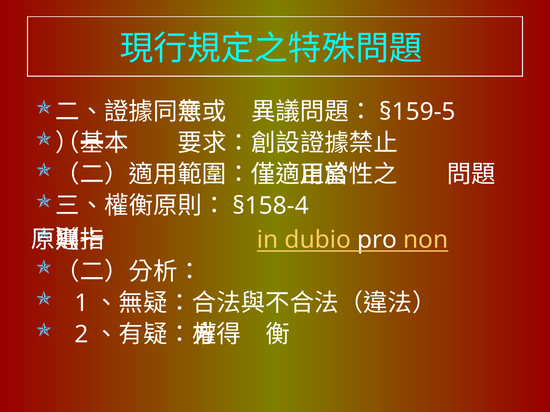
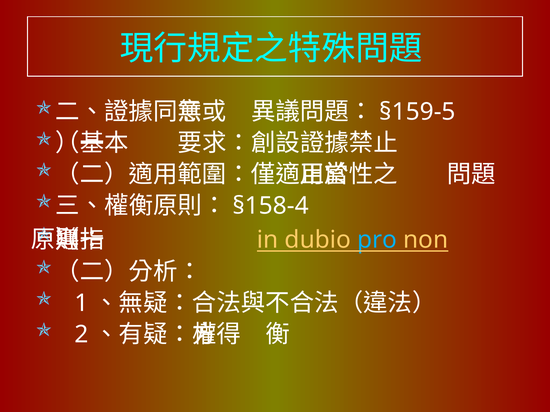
pro colour: white -> light blue (377, 240)
